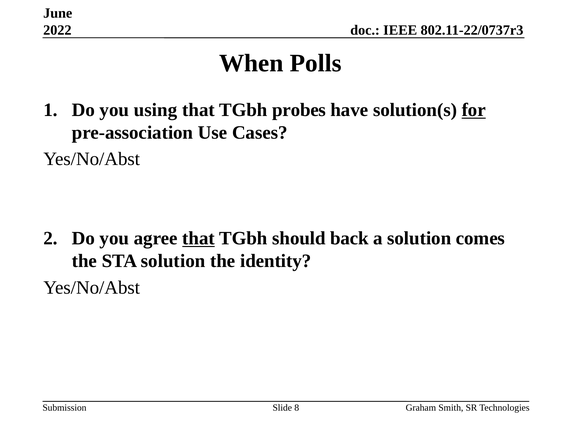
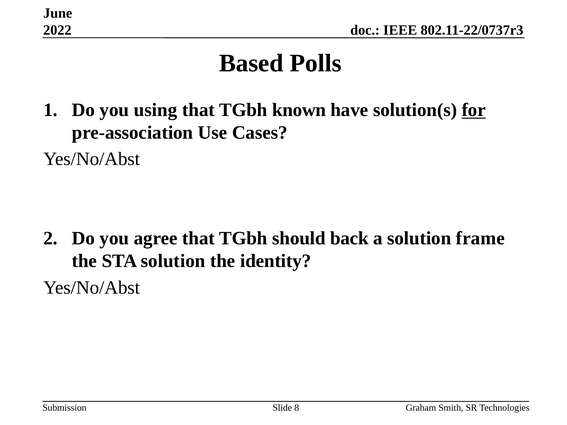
When: When -> Based (251, 63)
probes: probes -> known (299, 110)
that underline: present -> none (198, 239)
comes: comes -> frame (480, 239)
